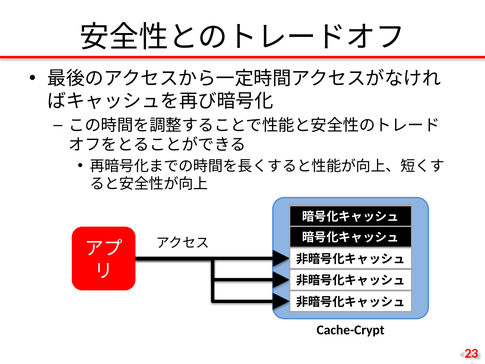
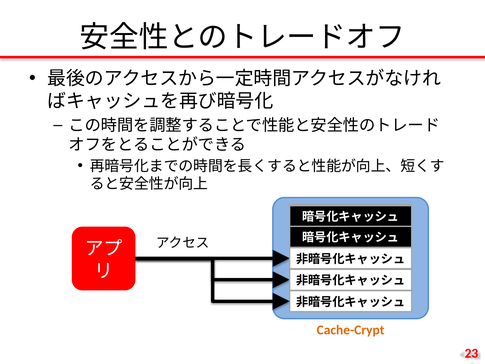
Cache-Crypt colour: black -> orange (351, 330)
